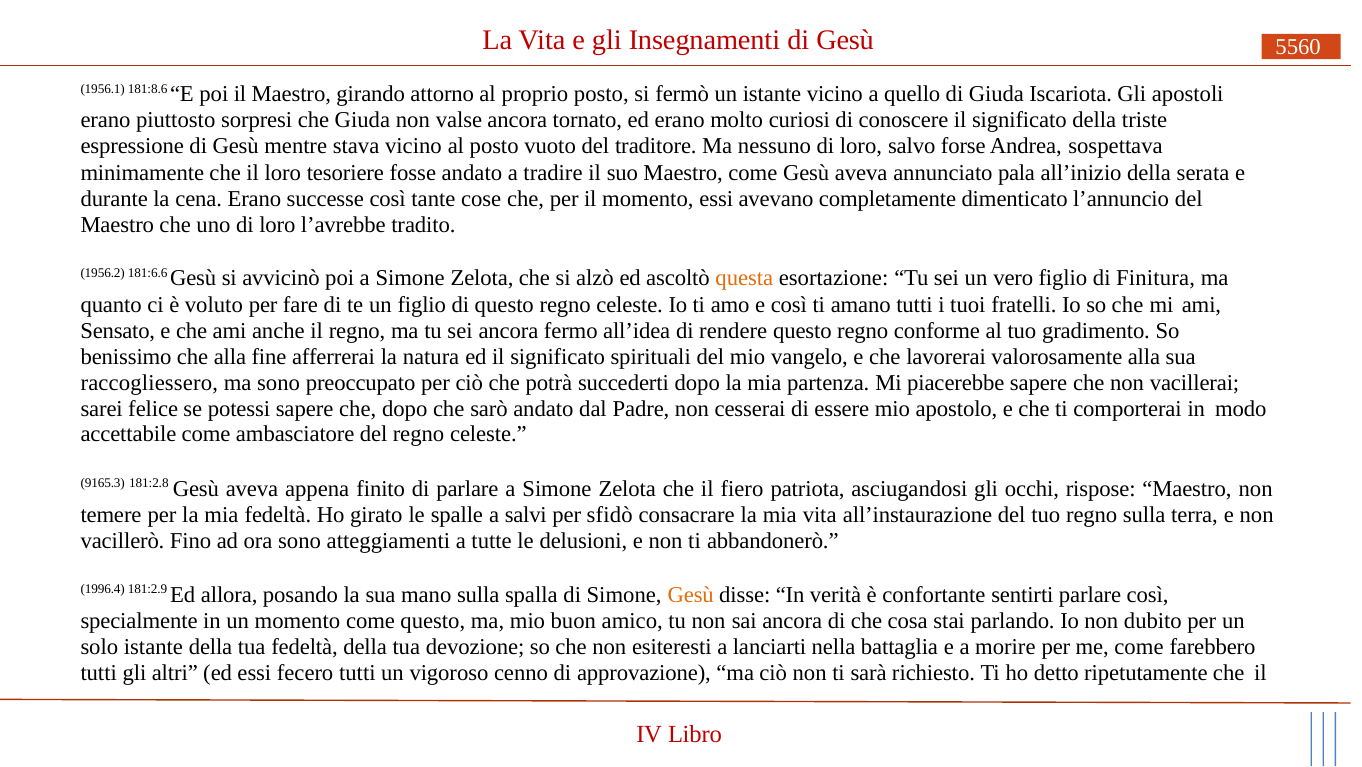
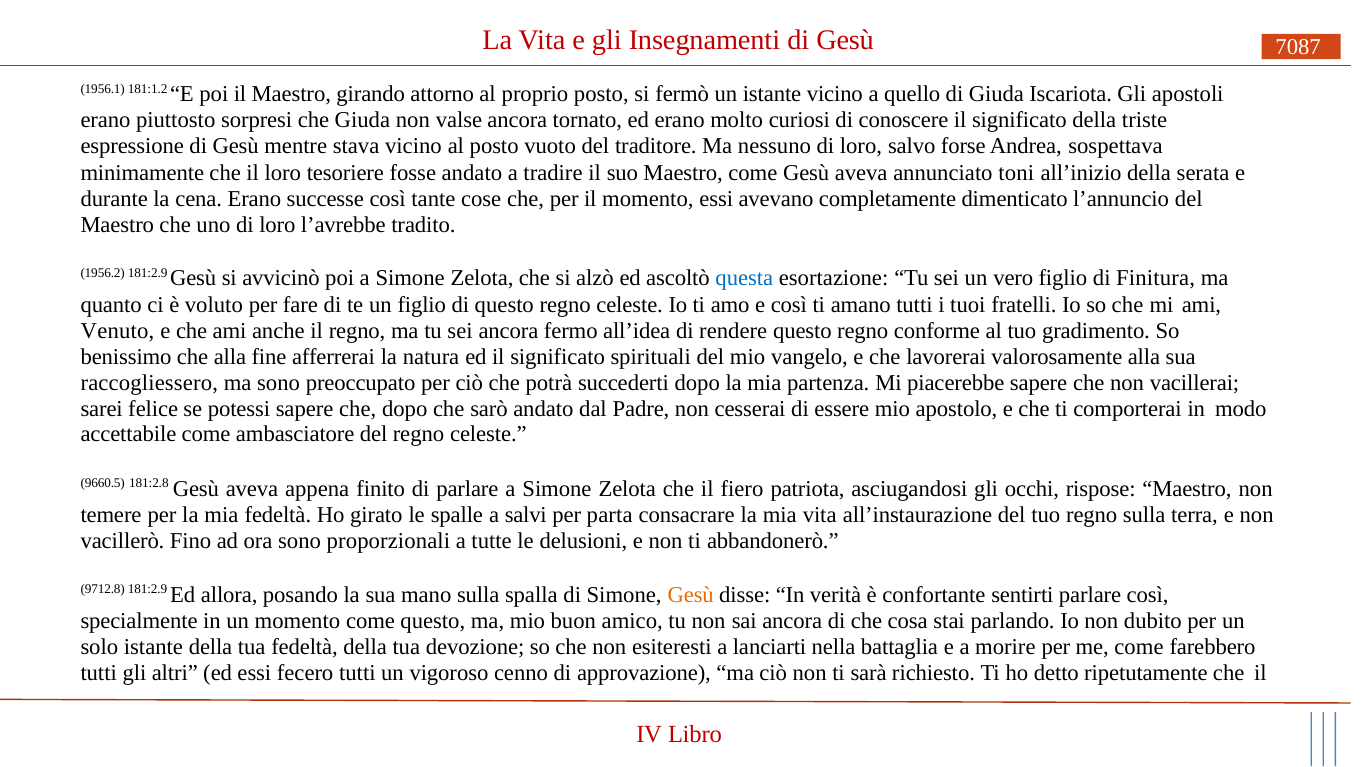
5560: 5560 -> 7087 (1298, 47)
181:8.6: 181:8.6 -> 181:1.2 (148, 89)
pala: pala -> toni (1016, 173)
1956.2 181:6.6: 181:6.6 -> 181:2.9 (148, 273)
questa colour: orange -> blue (744, 278)
Sensato: Sensato -> Venuto (118, 331)
9165.3: 9165.3 -> 9660.5 (103, 483)
sfidò: sfidò -> parta (610, 515)
atteggiamenti: atteggiamenti -> proporzionali (388, 541)
1996.4: 1996.4 -> 9712.8 (103, 589)
